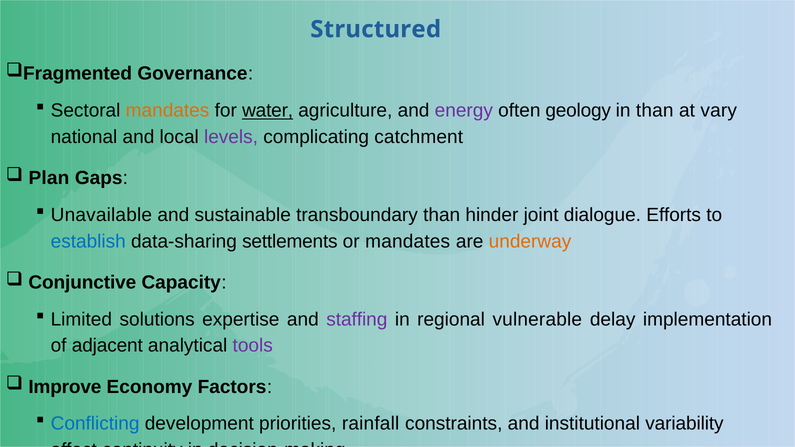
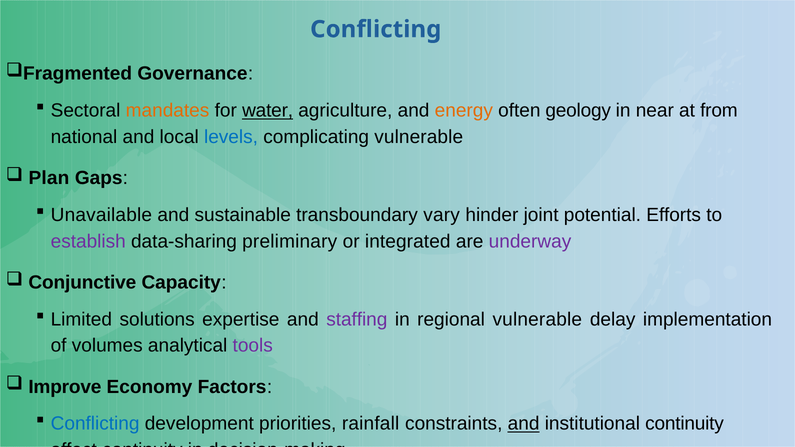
Structured: Structured -> Conflicting (376, 29)
energy colour: purple -> orange (464, 111)
in than: than -> near (655, 111)
vary: vary -> from (719, 111)
levels colour: purple -> blue (231, 137)
complicating catchment: catchment -> vulnerable (419, 137)
transboundary than: than -> vary (442, 215)
dialogue: dialogue -> potential (602, 215)
establish colour: blue -> purple (88, 241)
settlements: settlements -> preliminary (290, 241)
or mandates: mandates -> integrated (408, 241)
underway colour: orange -> purple (530, 241)
adjacent: adjacent -> volumes (107, 346)
and underline: none -> present (524, 424)
institutional variability: variability -> continuity (685, 424)
